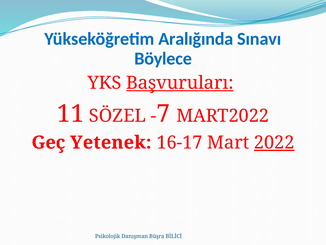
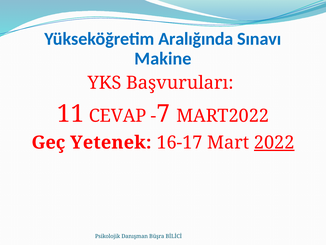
Böylece: Böylece -> Makine (163, 58)
Başvuruları underline: present -> none (180, 83)
SÖZEL: SÖZEL -> CEVAP (118, 116)
